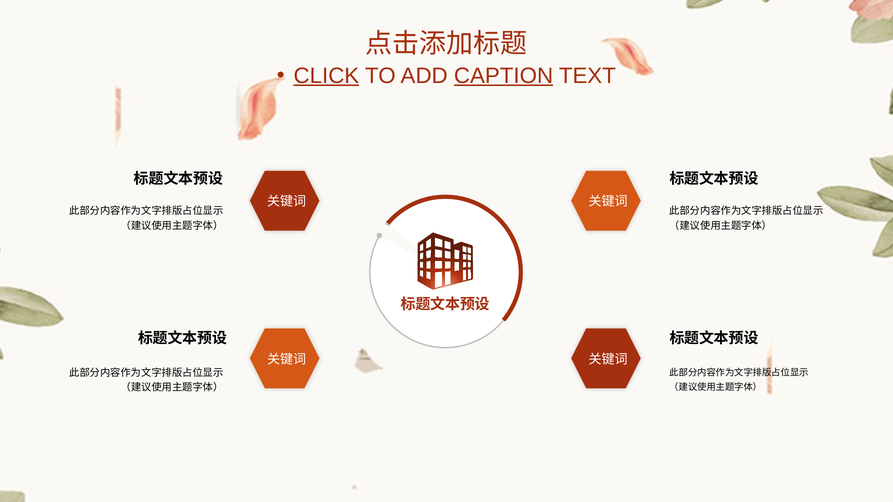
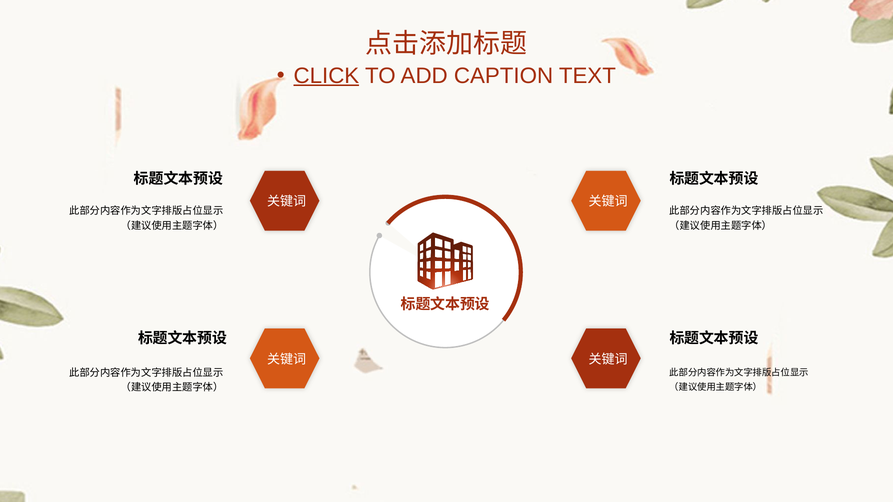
CAPTION underline: present -> none (504, 76)
